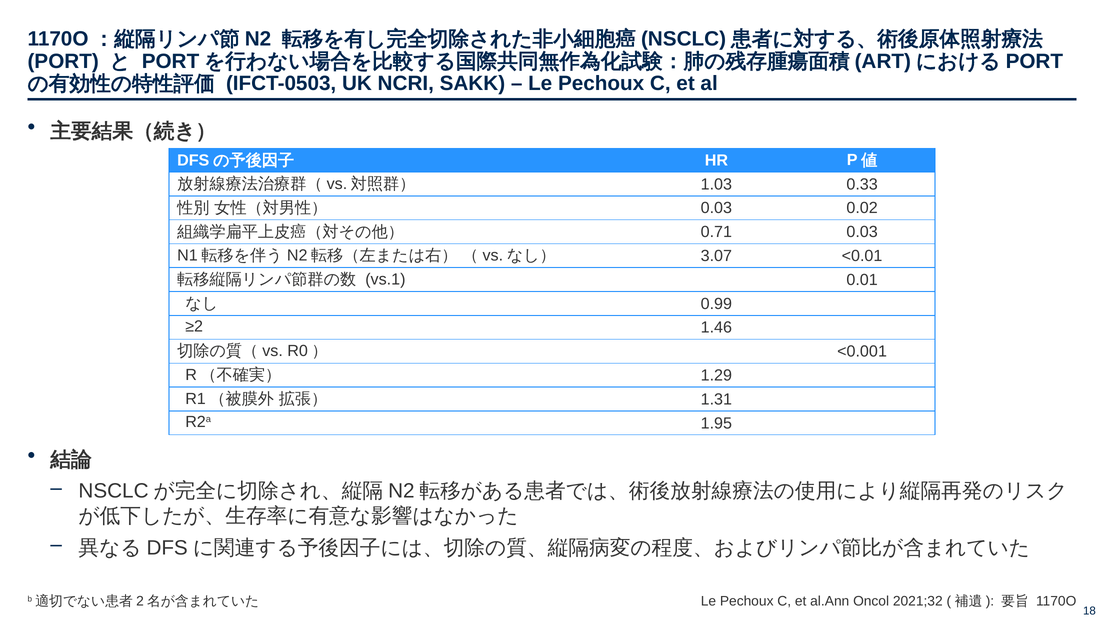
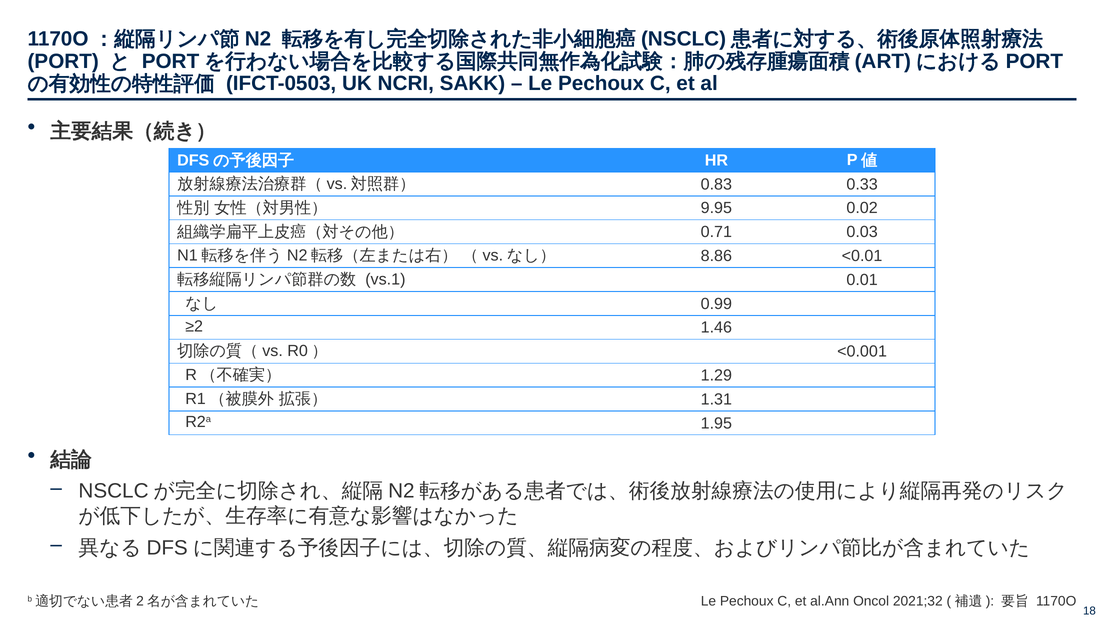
1.03: 1.03 -> 0.83 (716, 184)
0.03: 0.03 -> 9.95 (716, 208)
3.07: 3.07 -> 8.86 (716, 256)
